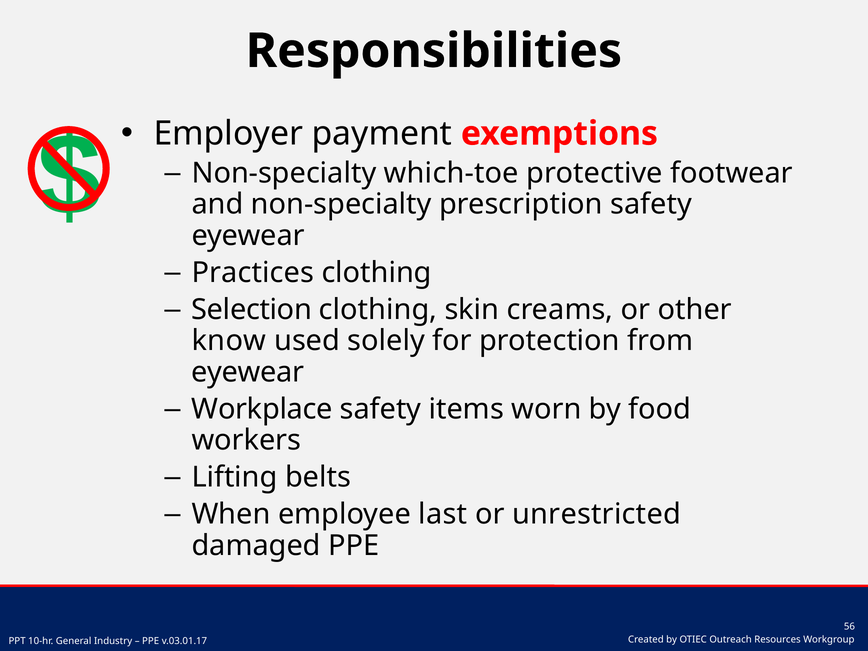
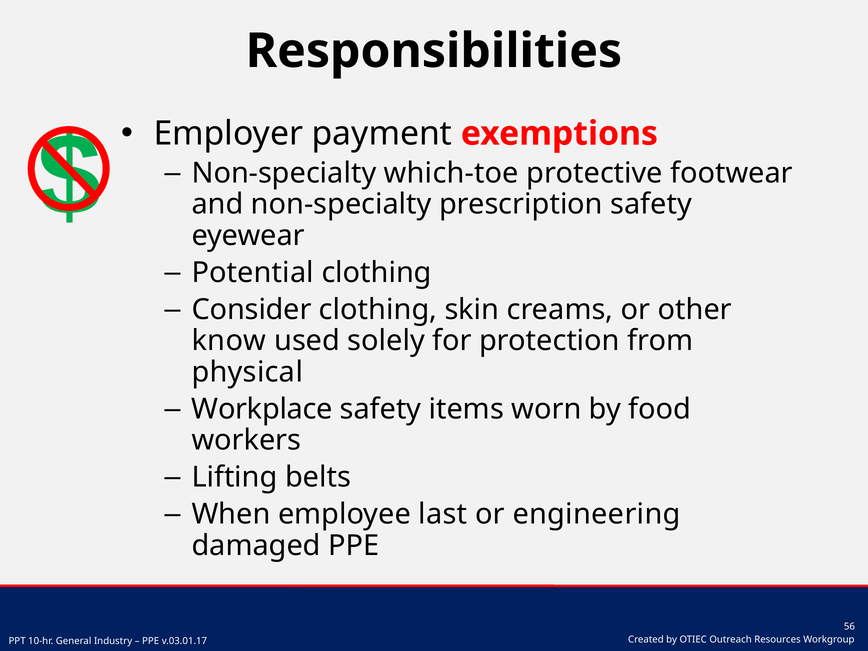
Practices: Practices -> Potential (253, 273)
Selection: Selection -> Consider (252, 310)
eyewear: eyewear -> physical (247, 372)
unrestricted: unrestricted -> engineering (597, 514)
